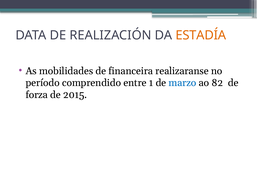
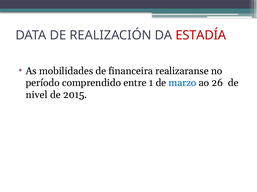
ESTADÍA colour: orange -> red (201, 35)
82: 82 -> 26 (217, 83)
forza: forza -> nivel (37, 95)
